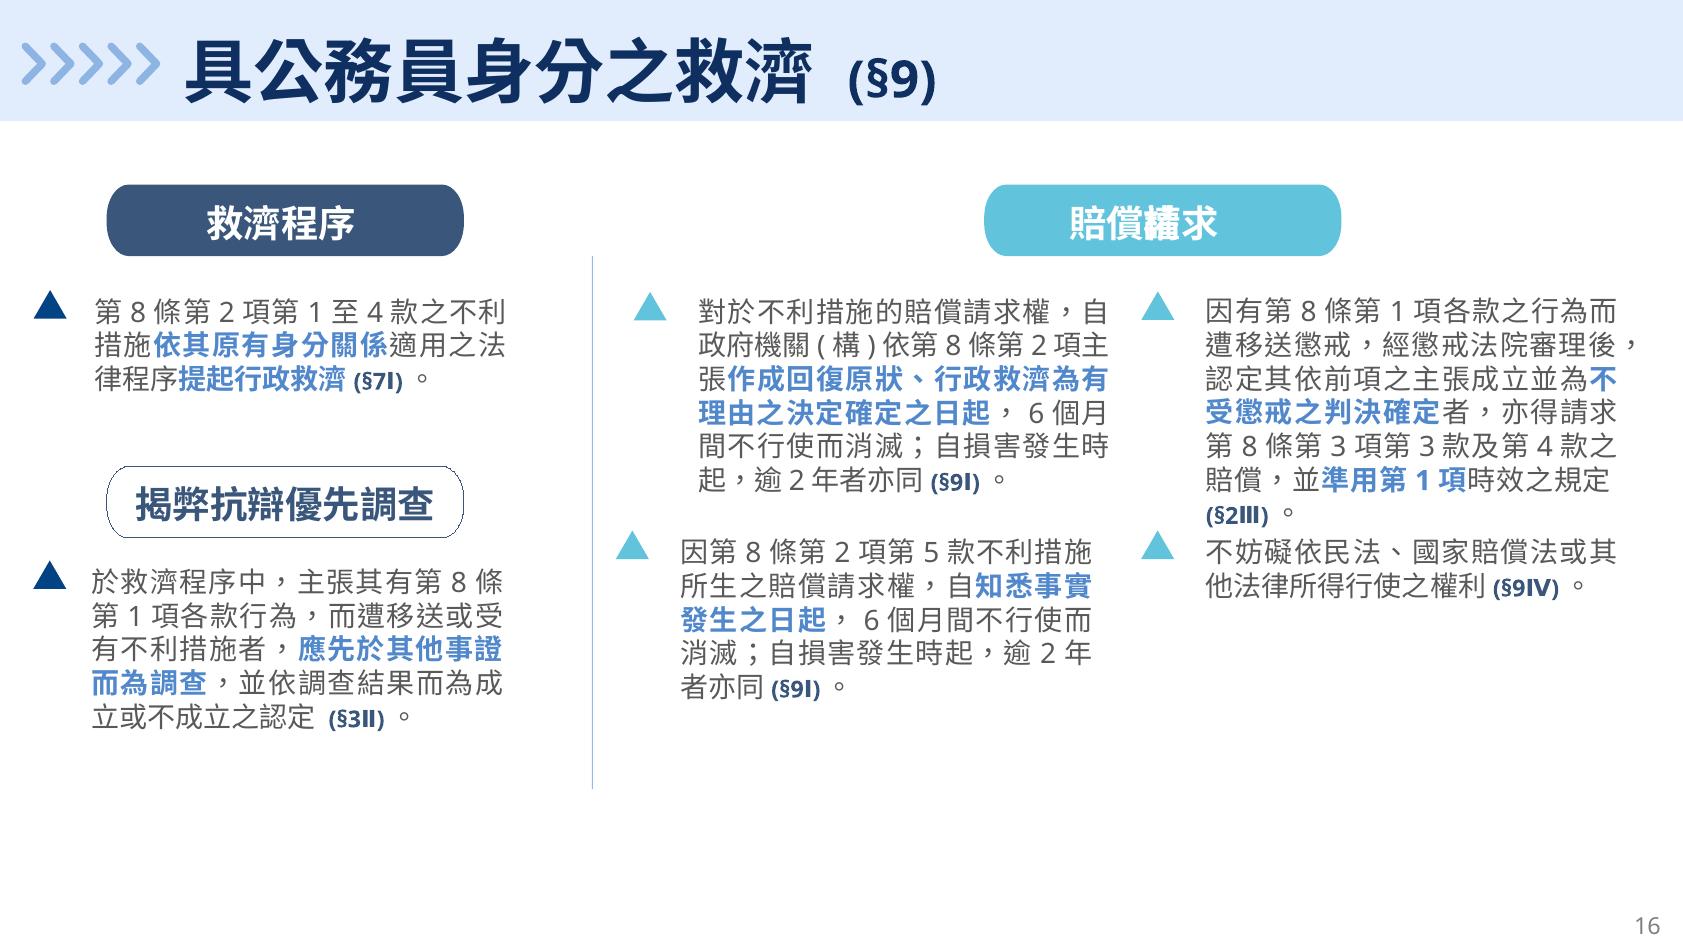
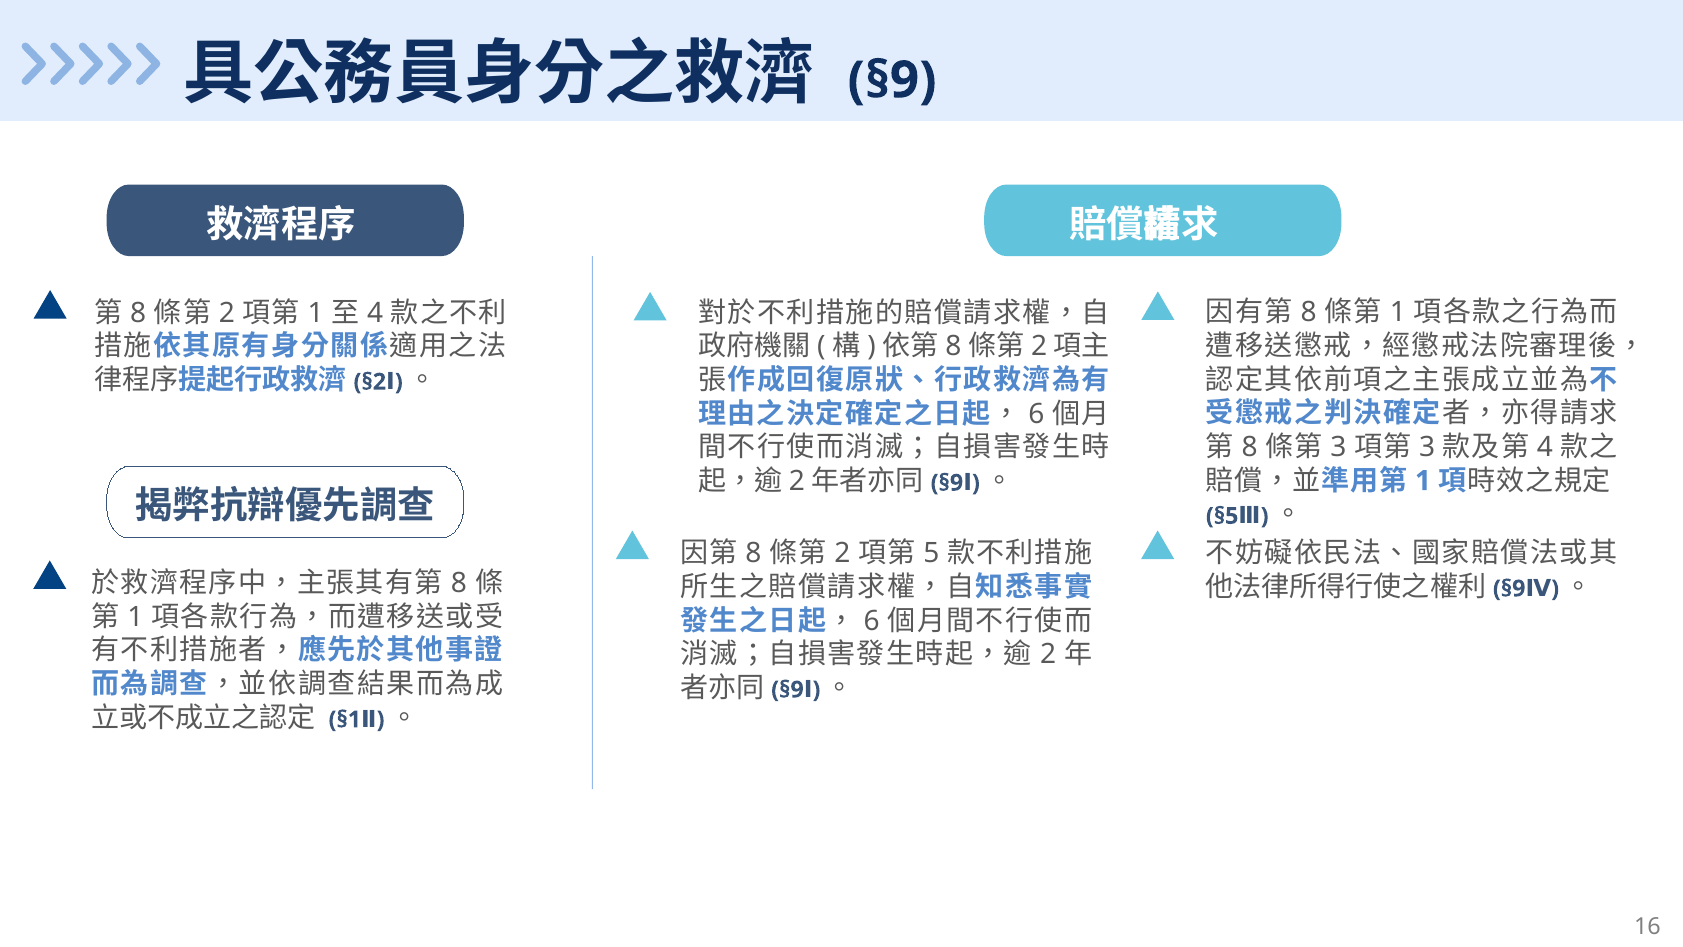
§7: §7 -> §2 (370, 382)
§2: §2 -> §5 (1222, 516)
§3: §3 -> §1 (345, 719)
